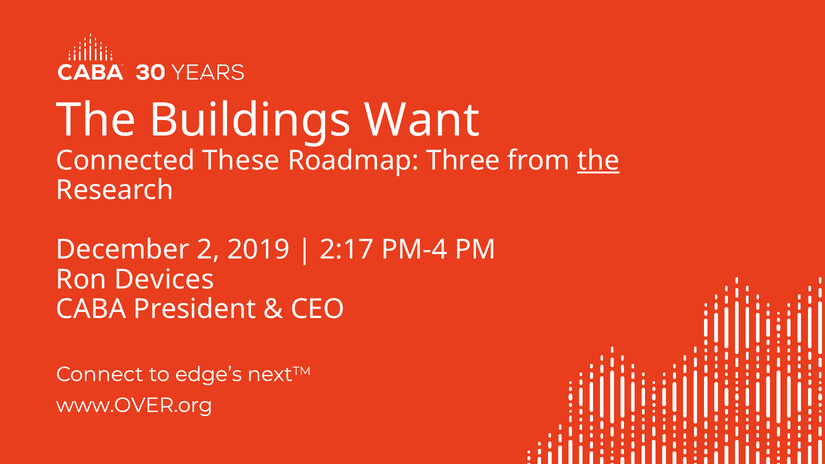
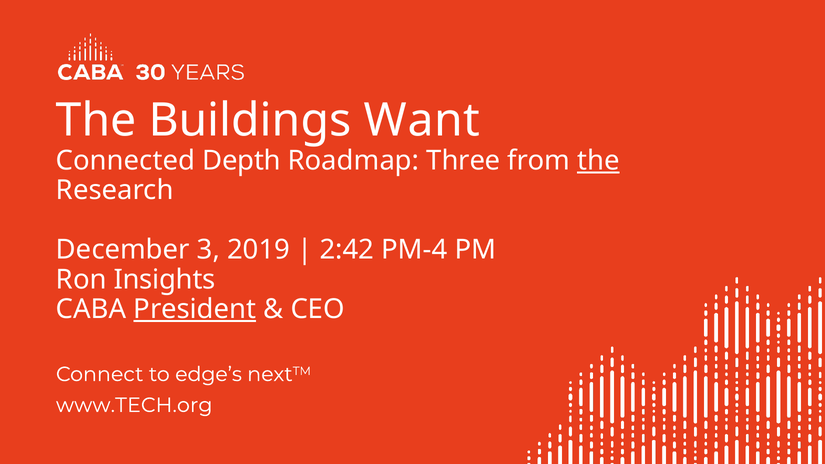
These: These -> Depth (241, 161)
2: 2 -> 3 (208, 250)
2:17: 2:17 -> 2:42 (347, 250)
Devices: Devices -> Insights (165, 280)
President underline: none -> present (195, 309)
www.OVER.org: www.OVER.org -> www.TECH.org (134, 405)
